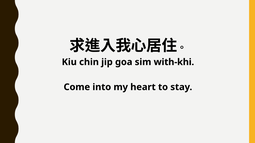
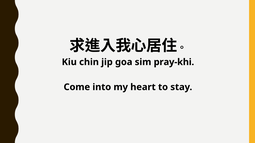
with-khi: with-khi -> pray-khi (174, 62)
